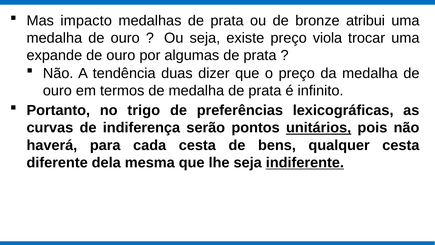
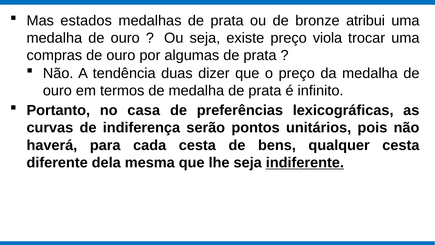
impacto: impacto -> estados (86, 21)
expande: expande -> compras (54, 55)
trigo: trigo -> casa (144, 110)
unitários underline: present -> none (319, 128)
